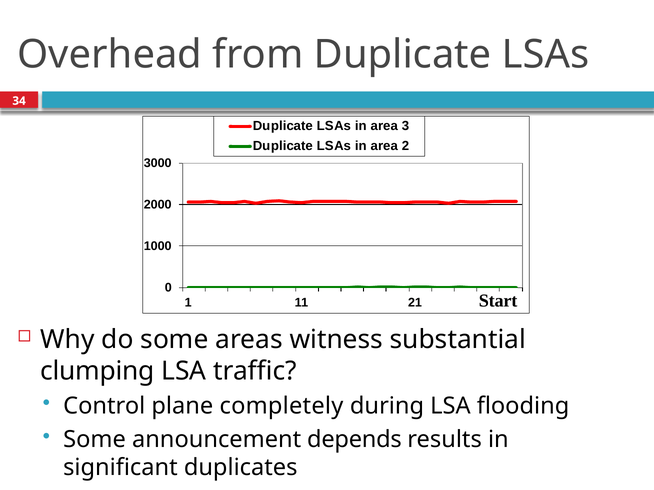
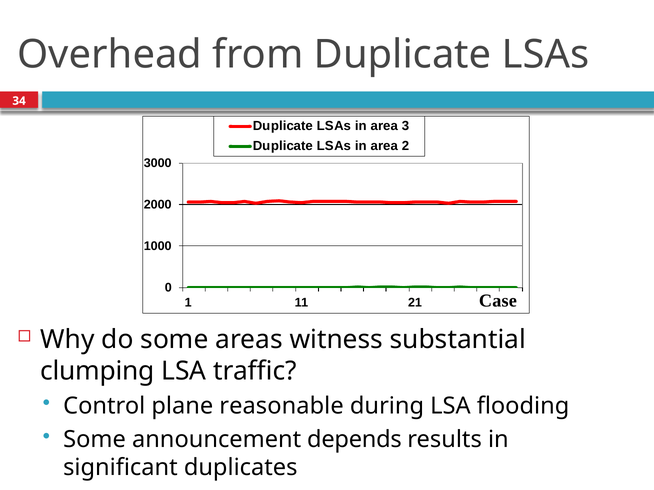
Start: Start -> Case (498, 301)
completely: completely -> reasonable (282, 406)
